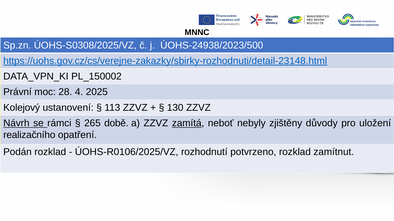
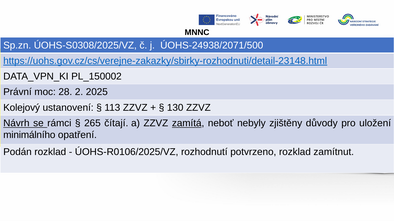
ÚOHS-24938/2023/500: ÚOHS-24938/2023/500 -> ÚOHS-24938/2071/500 (212, 45)
4: 4 -> 2 (79, 92)
době: době -> čítají (116, 123)
realizačního: realizačního -> minimálního (29, 135)
